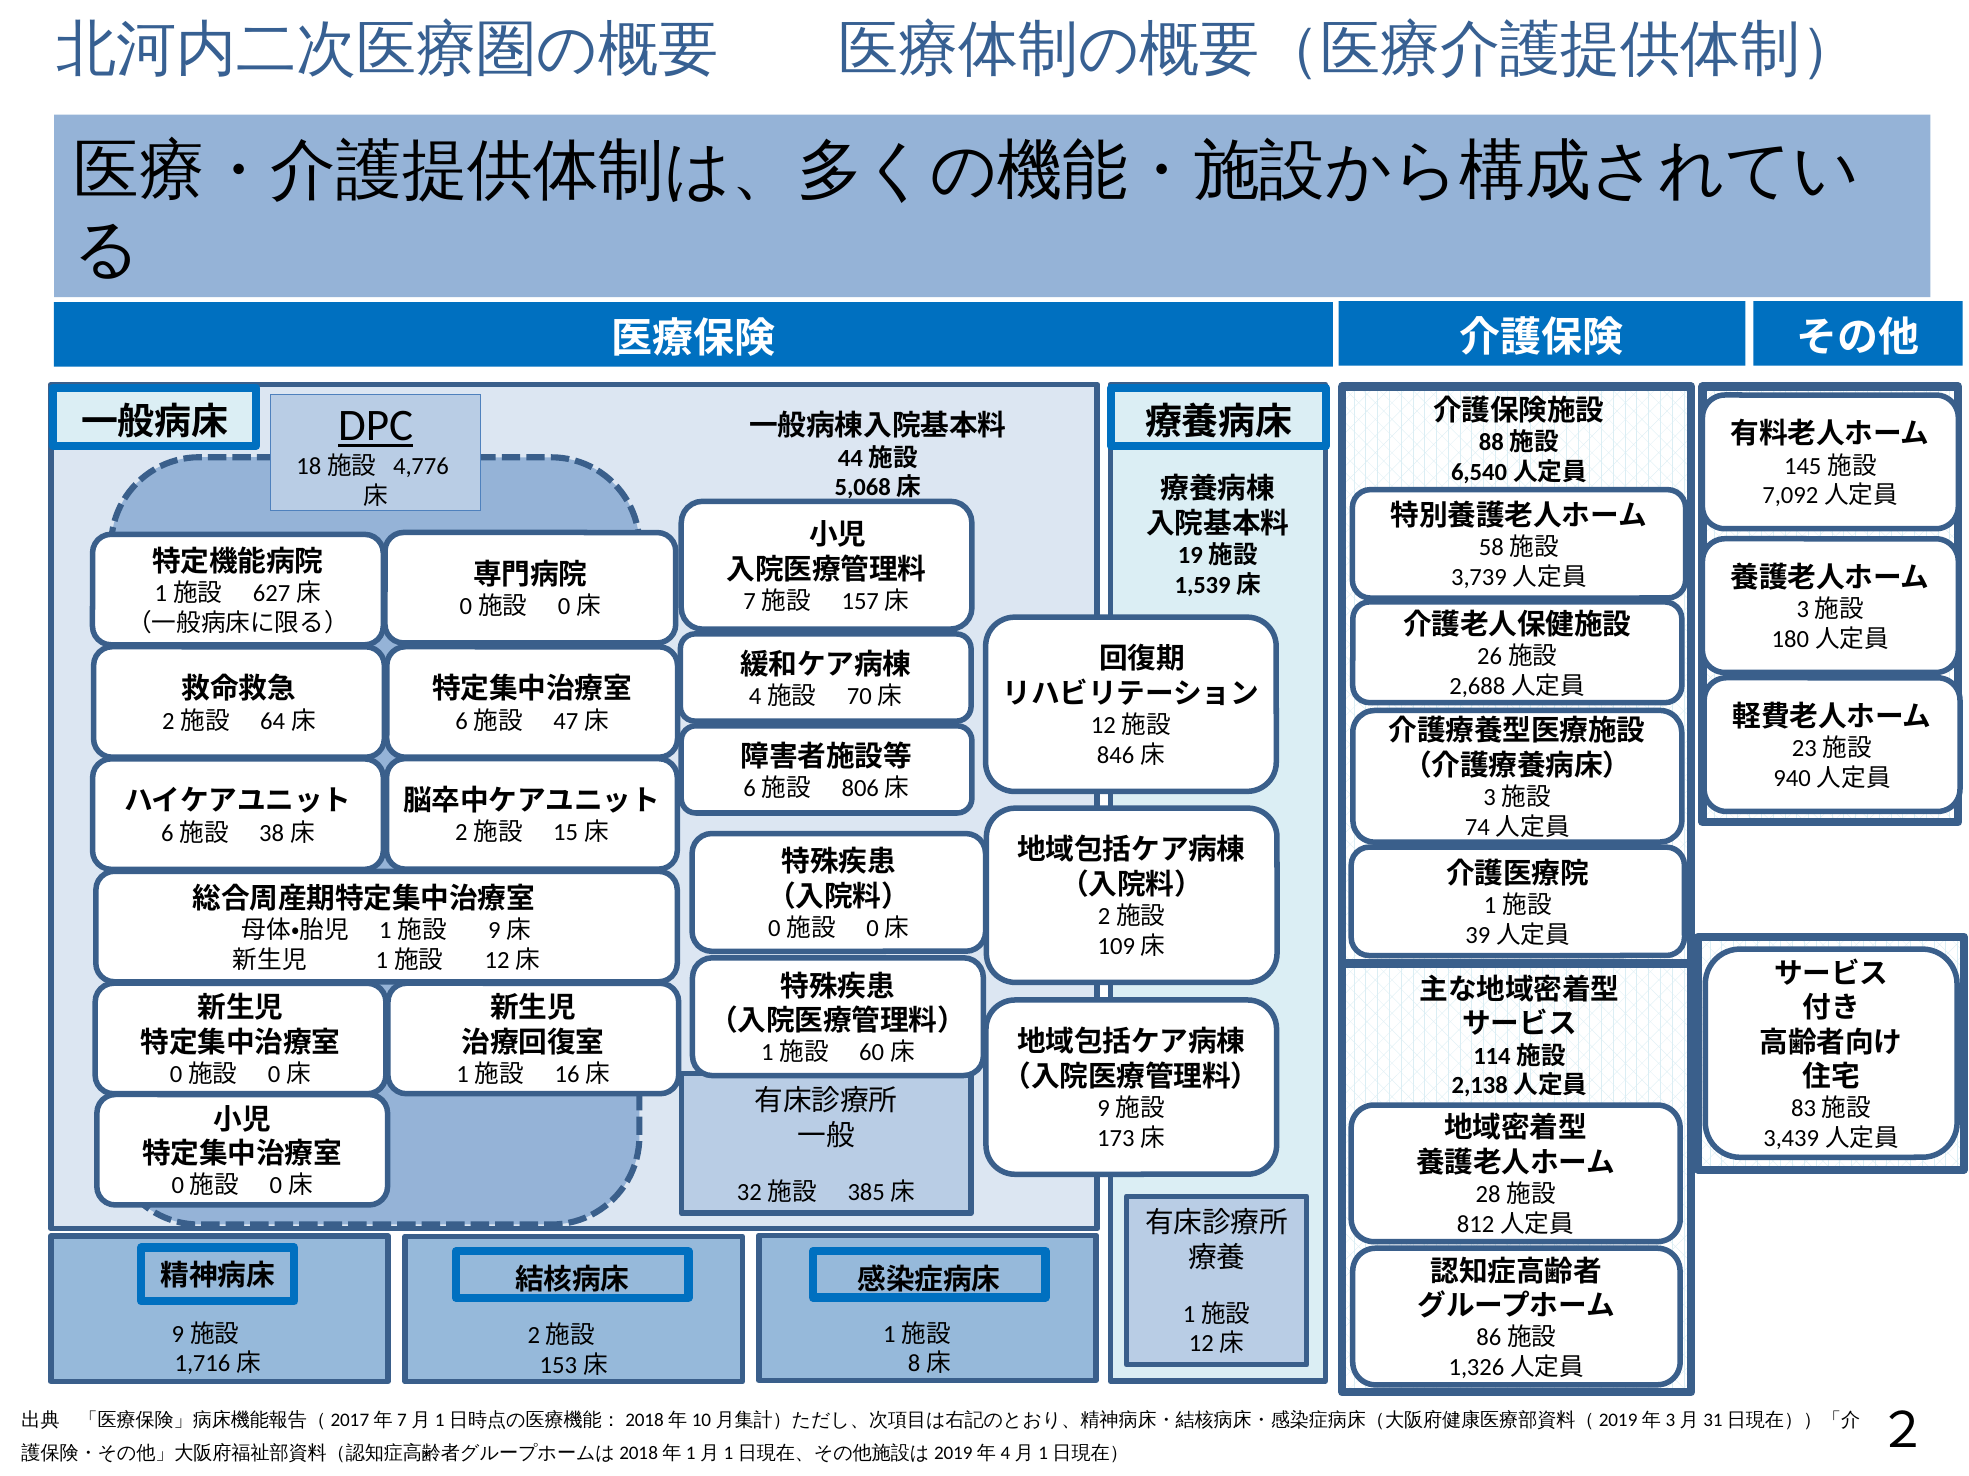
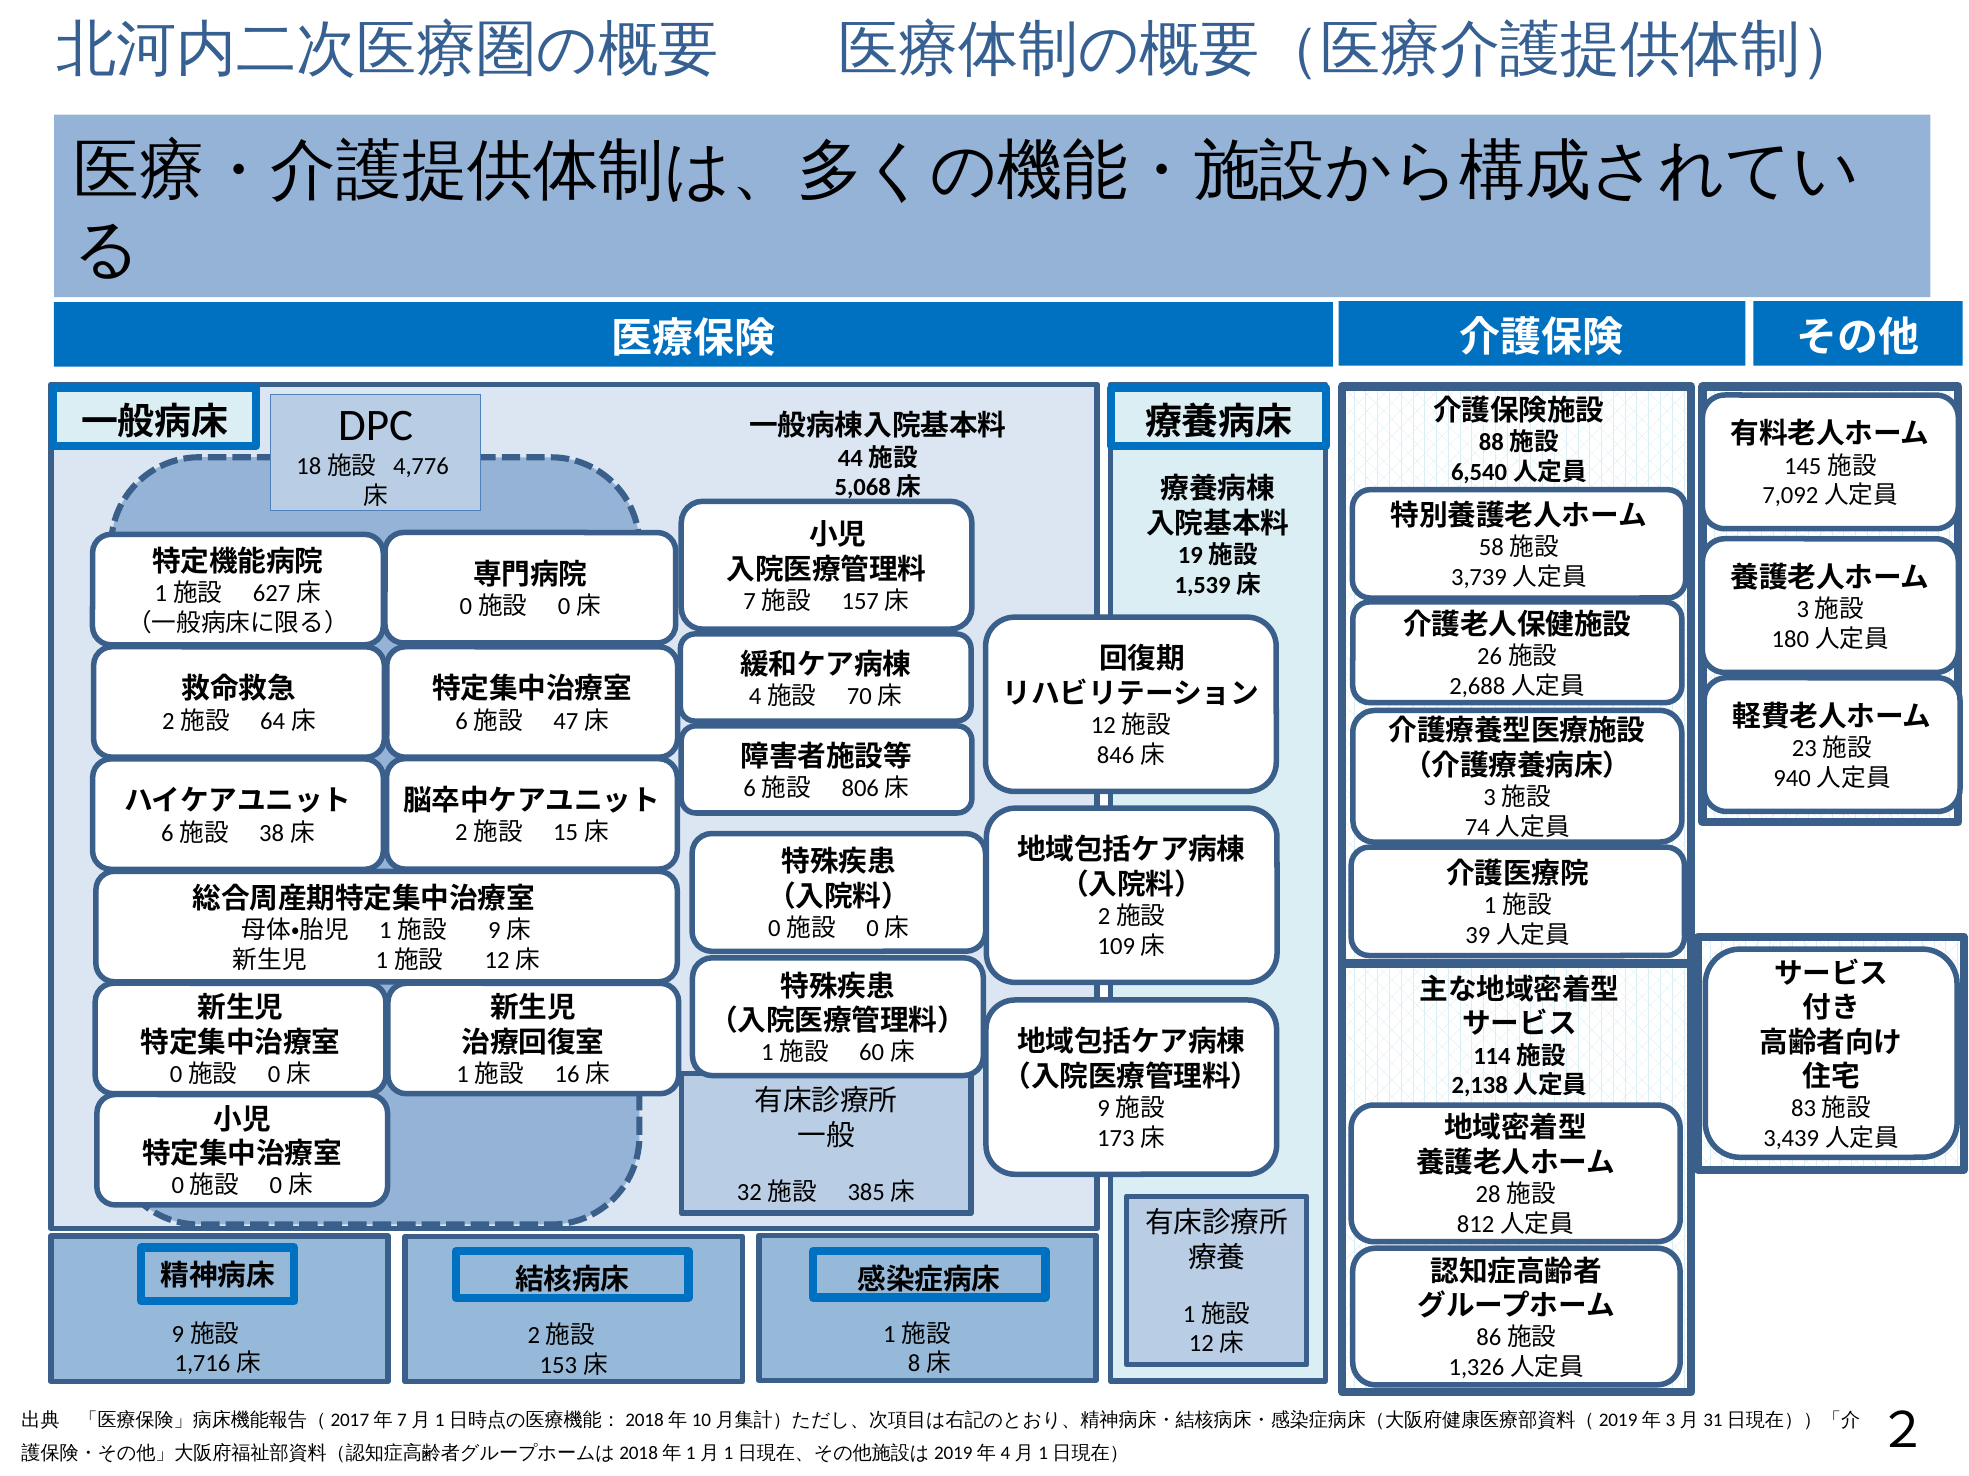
DPC underline: present -> none (376, 426)
